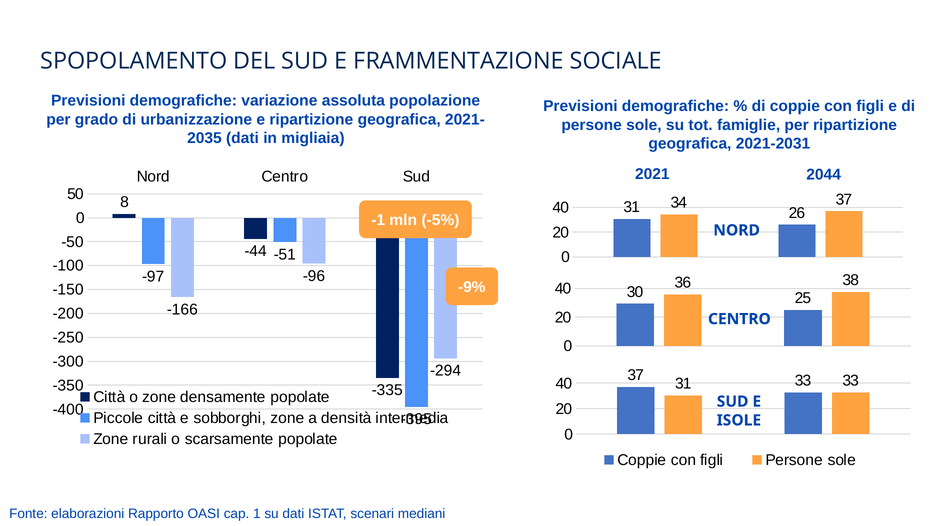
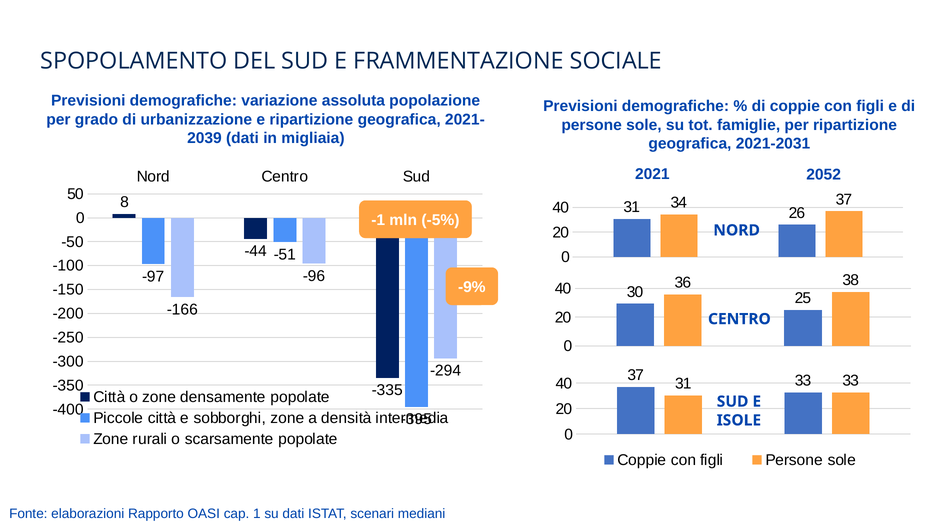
2035: 2035 -> 2039 (204, 138)
2044: 2044 -> 2052 (824, 175)
